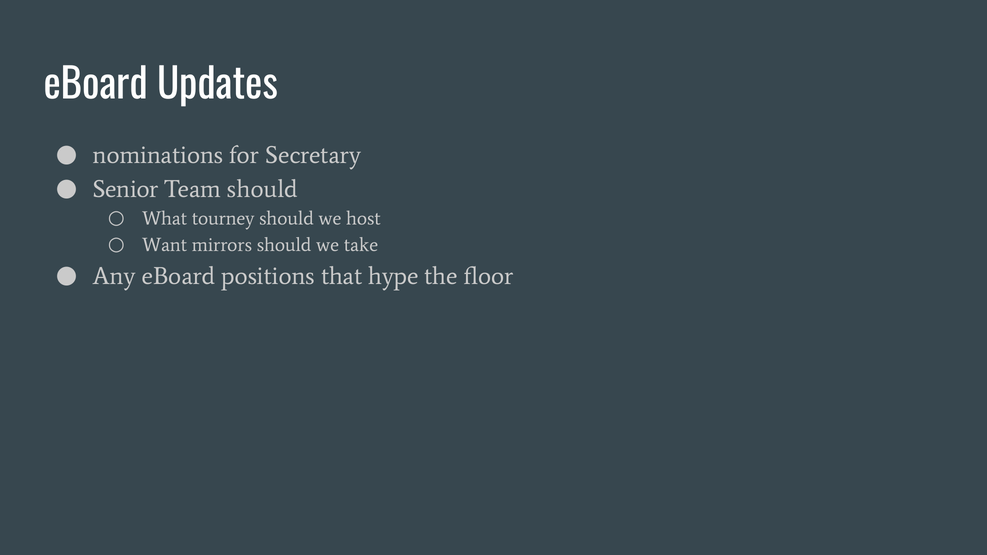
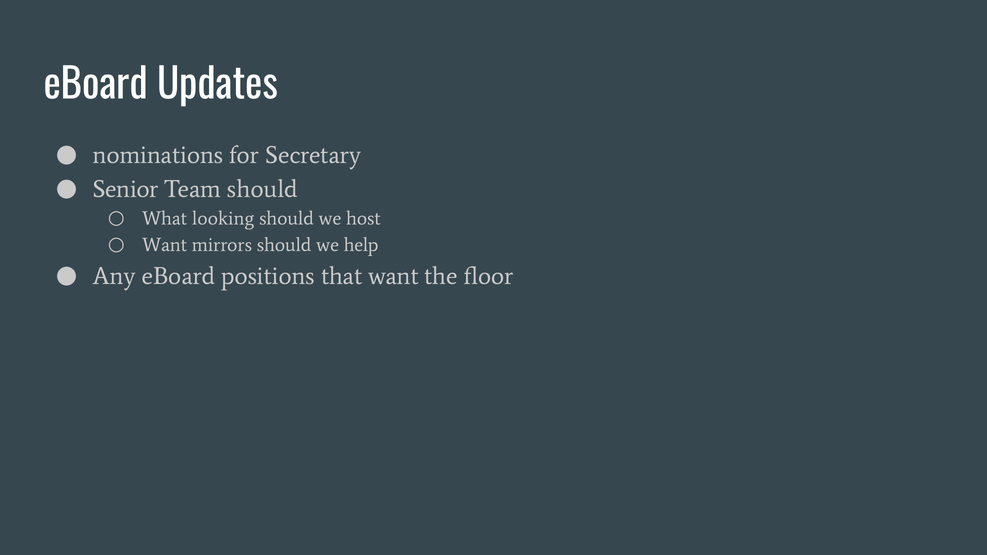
tourney: tourney -> looking (223, 219)
take: take -> help (361, 245)
that hype: hype -> want (393, 276)
